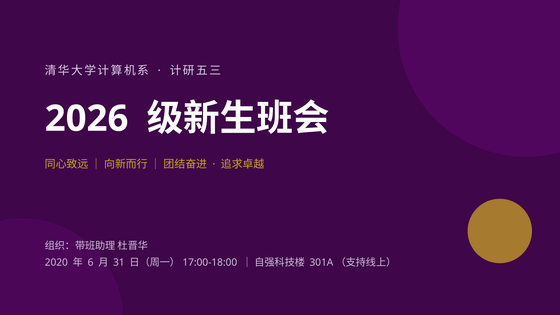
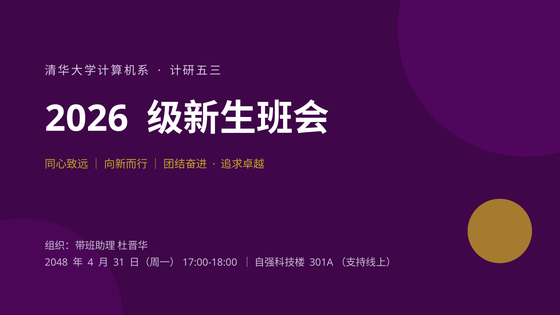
2020: 2020 -> 2048 (56, 263)
6: 6 -> 4 (91, 263)
